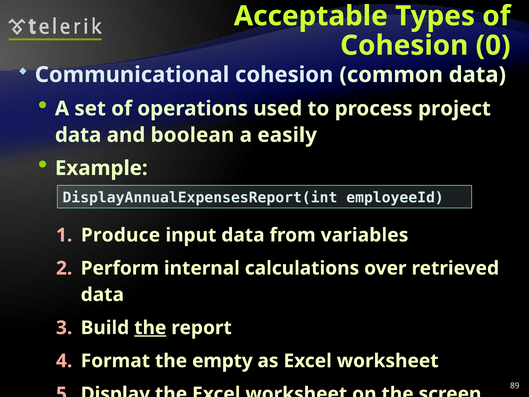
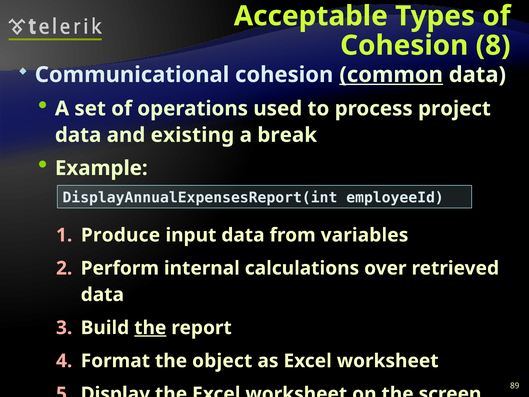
0: 0 -> 8 (493, 45)
common underline: none -> present (391, 75)
boolean: boolean -> existing (192, 135)
easily: easily -> break (287, 135)
empty: empty -> object (222, 361)
